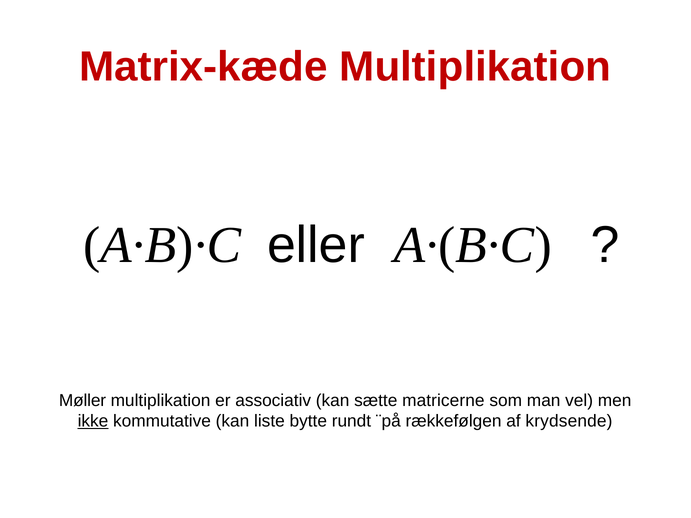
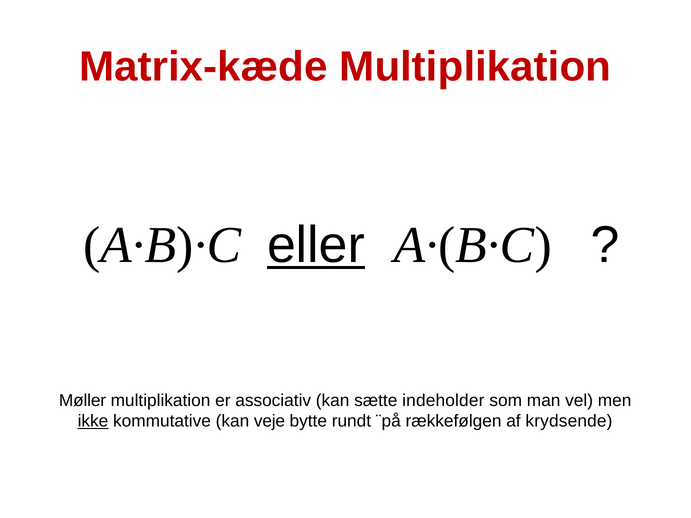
eller underline: none -> present (316, 245)
matricerne: matricerne -> indeholder (443, 401)
liste: liste -> veje (270, 421)
